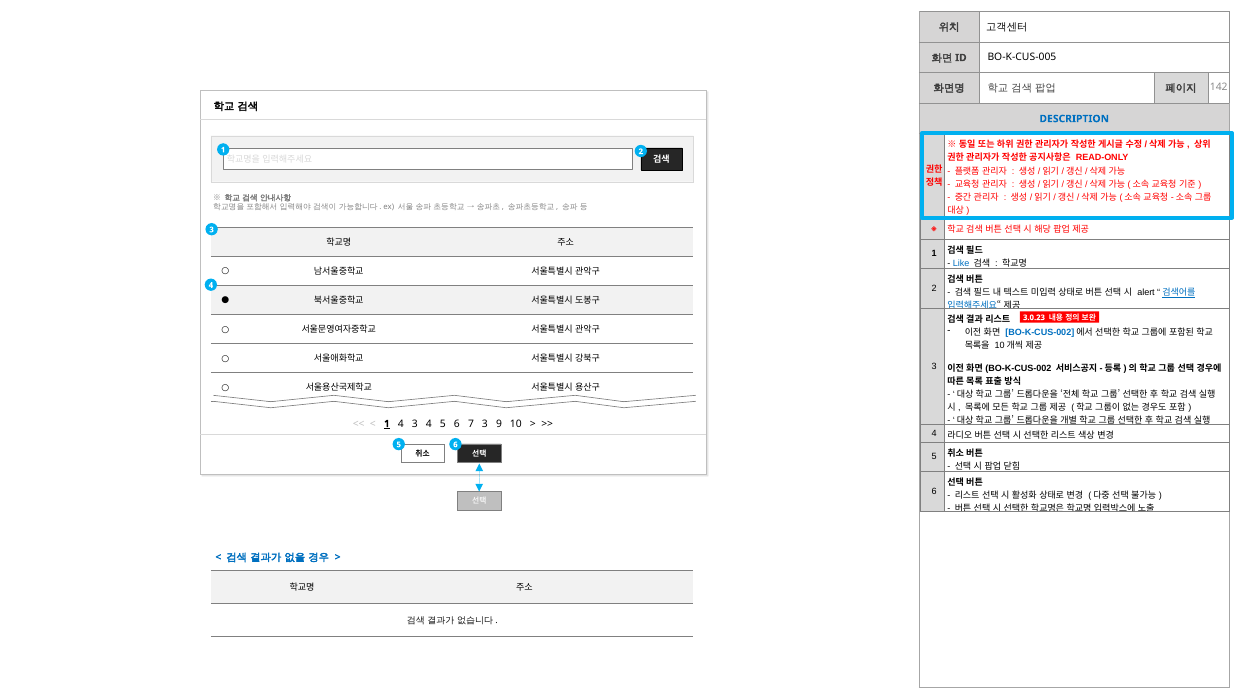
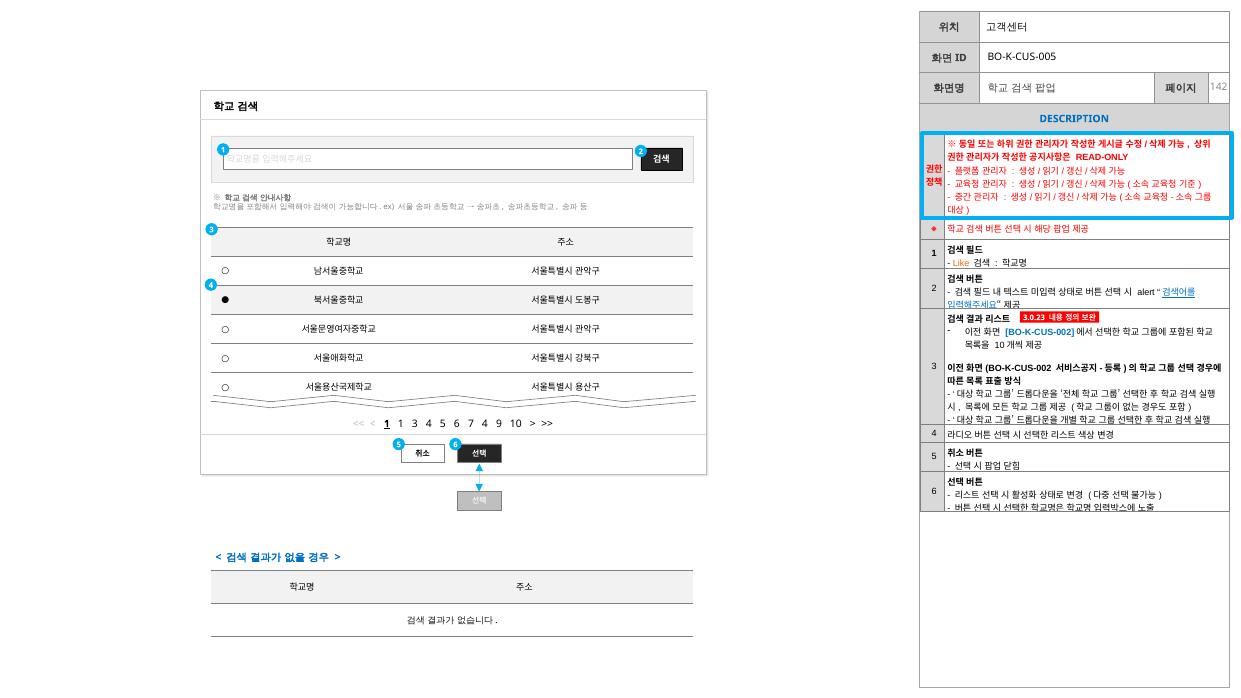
Like colour: blue -> orange (961, 263)
4: 4 -> 1 (401, 424)
7 3: 3 -> 4 (485, 424)
